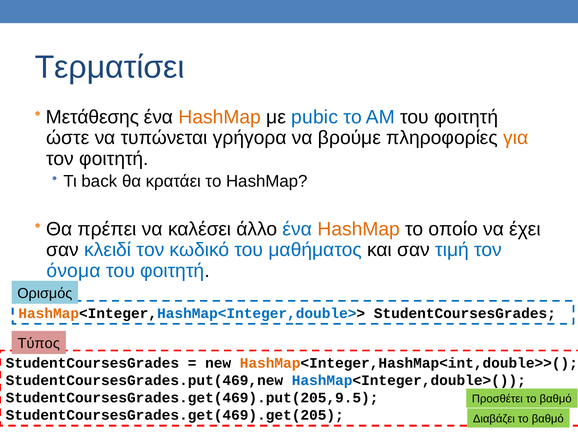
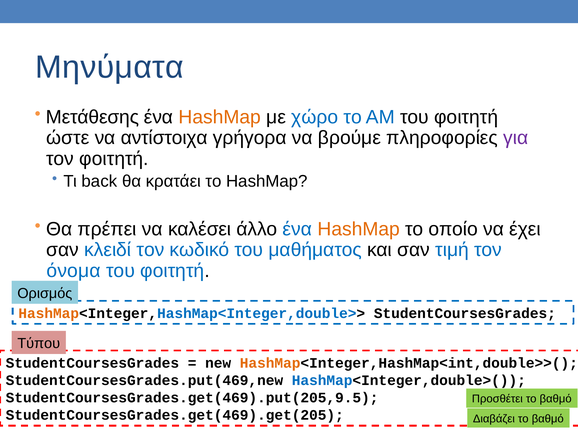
Τερματίσει: Τερματίσει -> Μηνύματα (110, 67)
pubic: pubic -> χώρο (315, 117)
τυπώνεται: τυπώνεται -> αντίστοιχα (164, 138)
για colour: orange -> purple (516, 138)
Τύπος: Τύπος -> Τύπου (39, 343)
